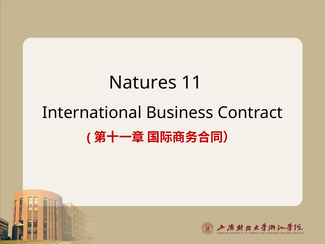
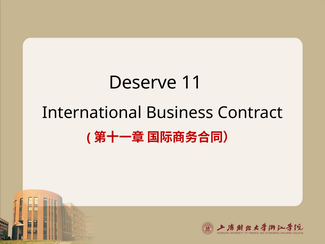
Natures: Natures -> Deserve (143, 83)
